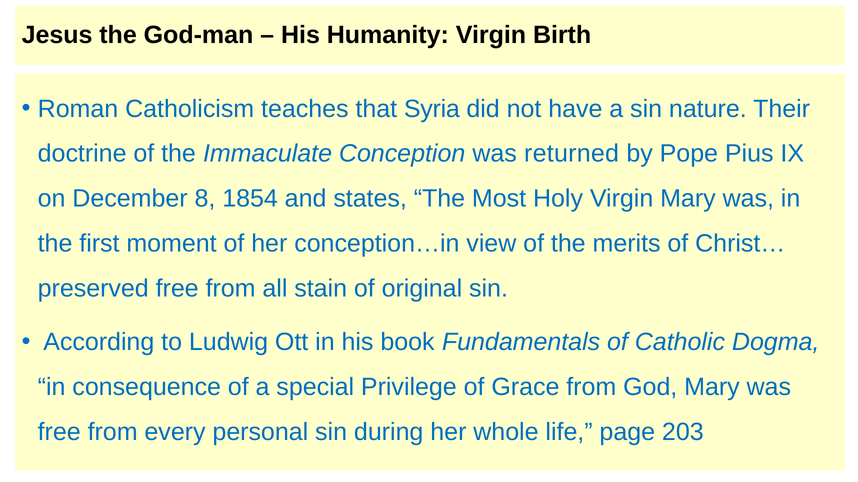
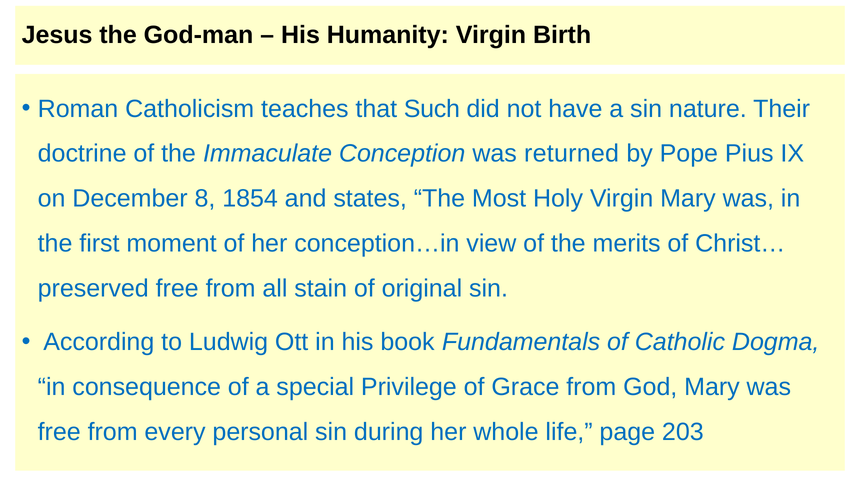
Syria: Syria -> Such (432, 109)
